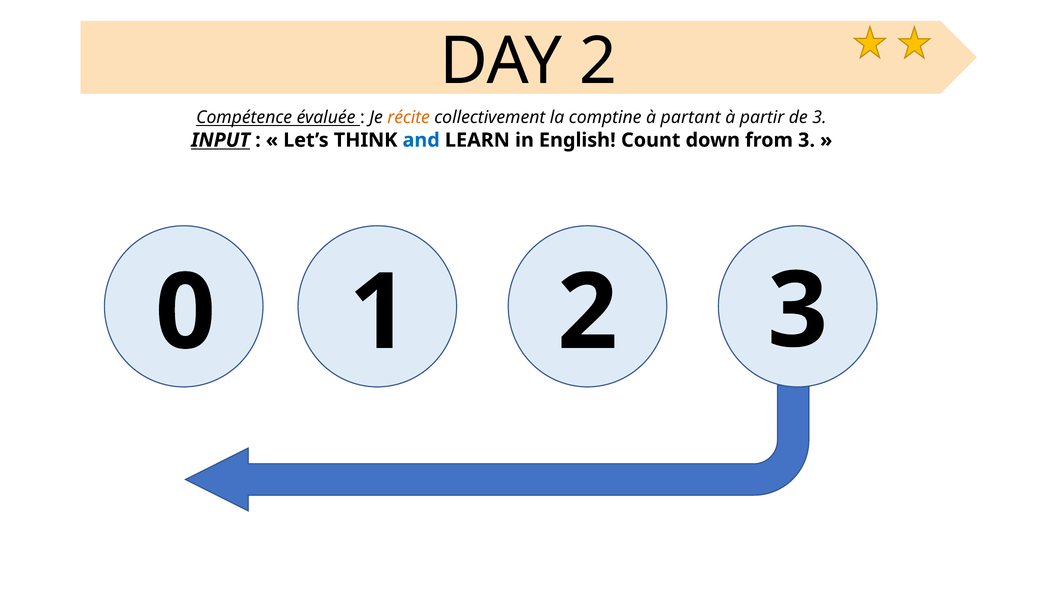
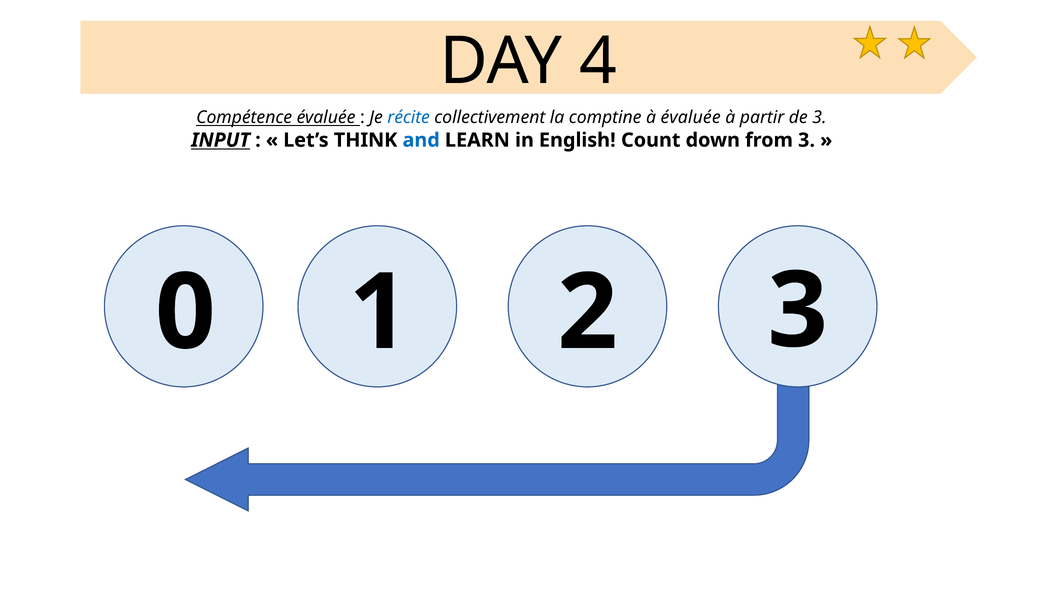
DAY 2: 2 -> 4 (598, 61)
récite colour: orange -> blue (409, 117)
à partant: partant -> évaluée (691, 117)
